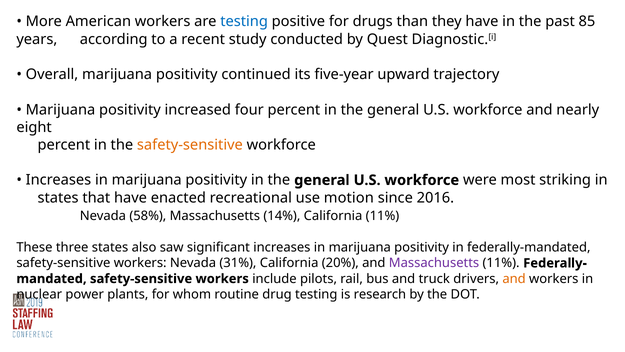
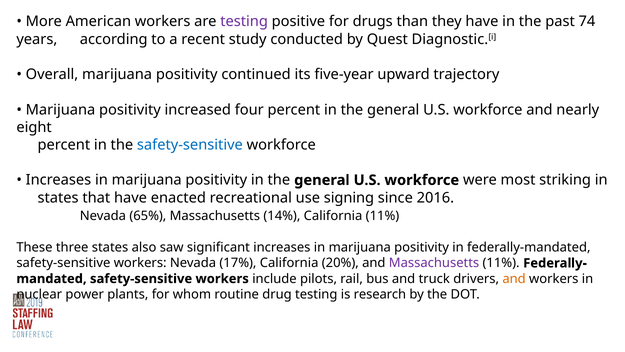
testing colour: blue -> purple (244, 22)
85: 85 -> 74 (587, 22)
safety-sensitive colour: orange -> blue (190, 145)
motion: motion -> signing (349, 197)
58%: 58% -> 65% (148, 216)
31%: 31% -> 17% (238, 263)
